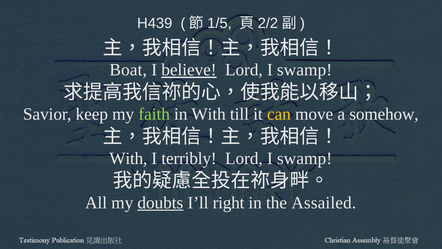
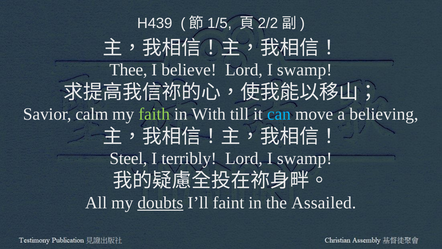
Boat: Boat -> Thee (128, 70)
believe underline: present -> none (189, 70)
keep: keep -> calm (92, 114)
can colour: yellow -> light blue (279, 114)
somehow: somehow -> believing (384, 114)
With: With -> Steel (128, 158)
right: right -> faint (228, 202)
